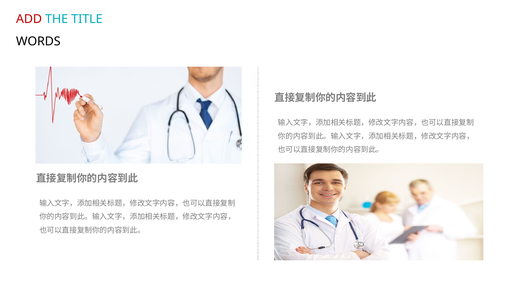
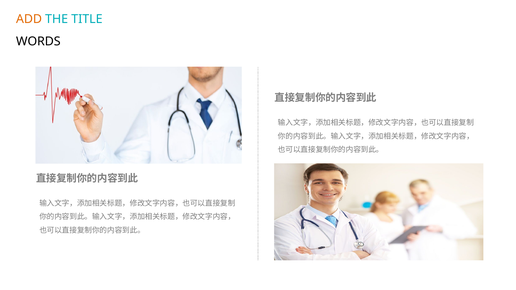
ADD colour: red -> orange (29, 19)
